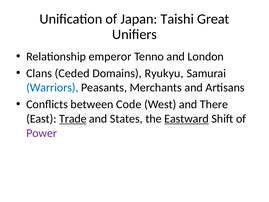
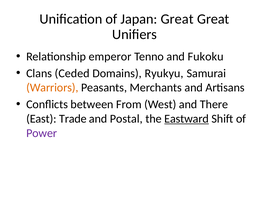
Japan Taishi: Taishi -> Great (177, 19)
London: London -> Fukoku (206, 56)
Warriors colour: blue -> orange (52, 88)
Code: Code -> From (129, 104)
Trade underline: present -> none (73, 119)
States: States -> Postal (126, 119)
